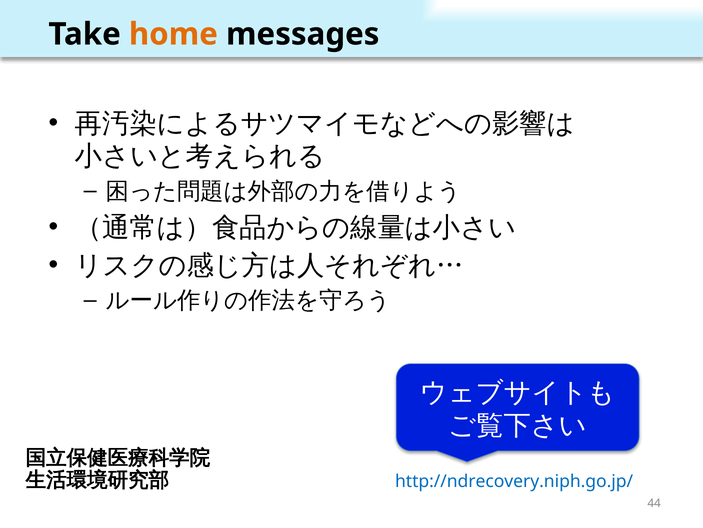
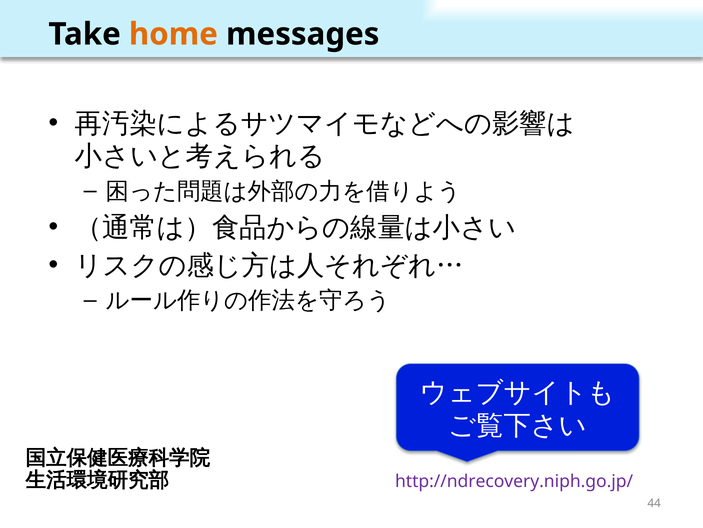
http://ndrecovery.niph.go.jp/ colour: blue -> purple (514, 481)
